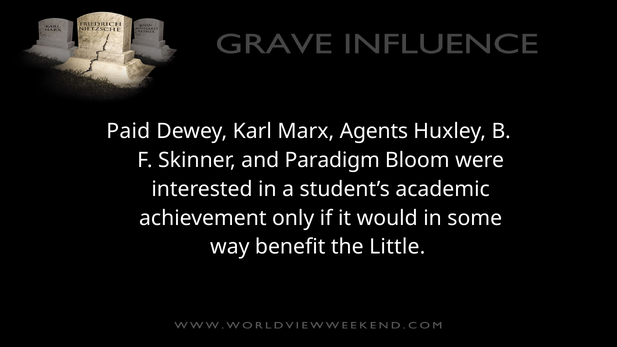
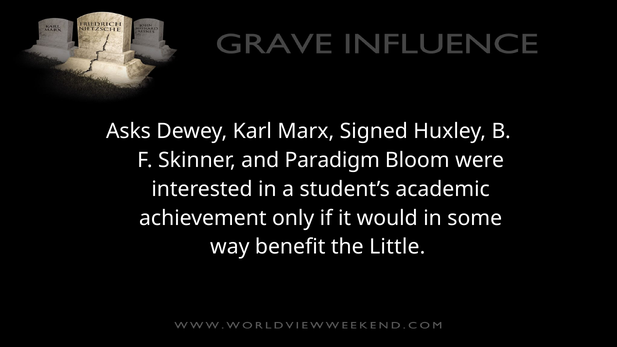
Paid: Paid -> Asks (128, 131)
Agents: Agents -> Signed (374, 131)
